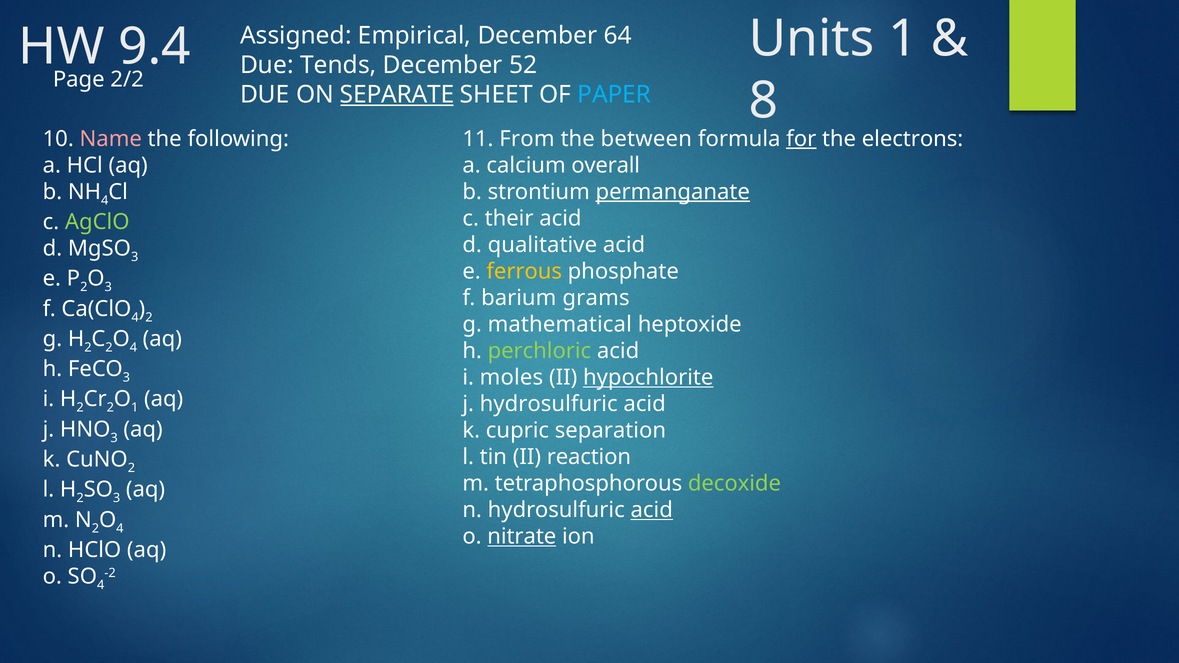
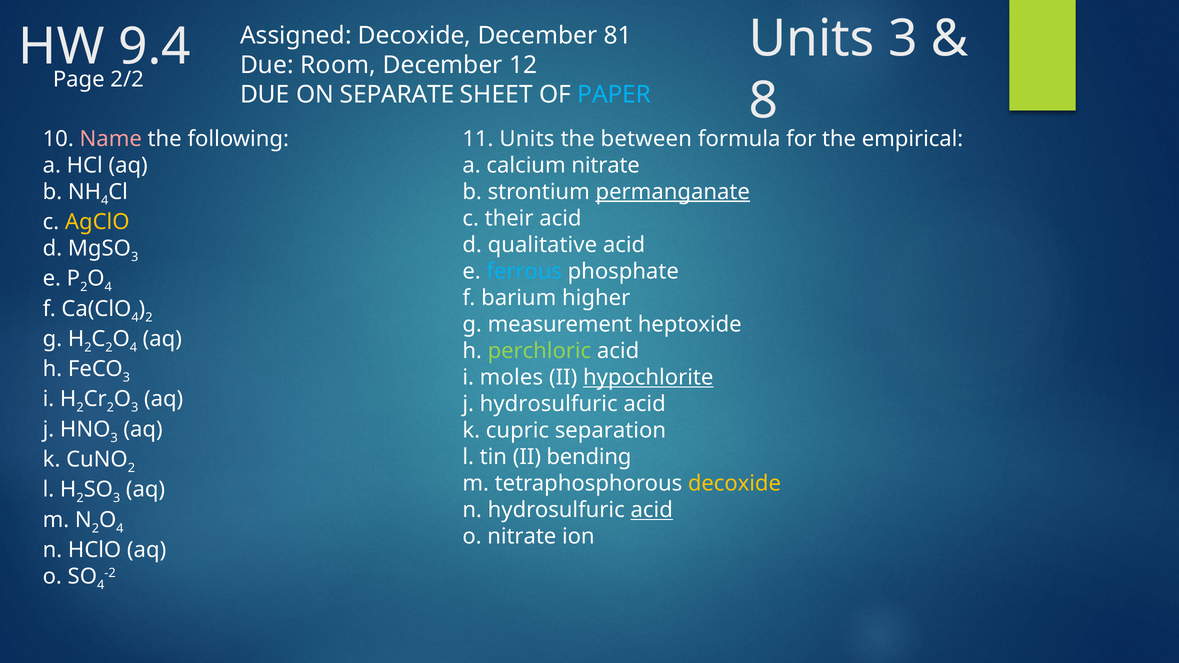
Units 1: 1 -> 3 (903, 39)
Assigned Empirical: Empirical -> Decoxide (415, 36)
64: 64 -> 81 (618, 36)
Tends: Tends -> Room (338, 65)
52: 52 -> 12 (523, 65)
SEPARATE underline: present -> none (397, 95)
11 From: From -> Units (527, 139)
for underline: present -> none (801, 139)
electrons: electrons -> empirical (913, 139)
calcium overall: overall -> nitrate (606, 165)
AgClO colour: light green -> yellow (97, 222)
ferrous colour: yellow -> light blue (524, 271)
3: 3 -> 4 (108, 287)
grams: grams -> higher (596, 298)
mathematical: mathematical -> measurement (560, 325)
O 1: 1 -> 3 (135, 408)
reaction: reaction -> bending (589, 457)
decoxide colour: light green -> yellow (734, 484)
nitrate underline: present -> none (522, 537)
